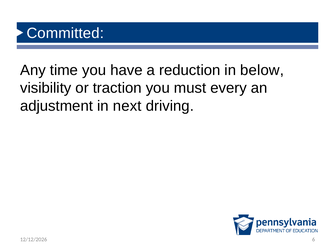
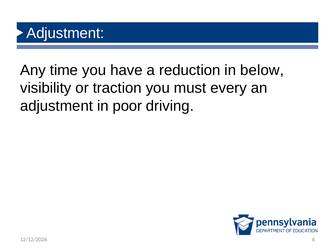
Committed: Committed -> Adjustment (65, 33)
next: next -> poor (127, 106)
